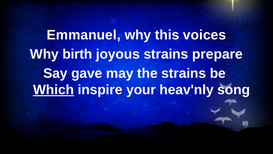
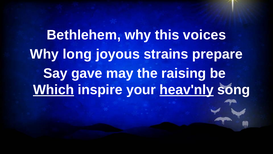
Emmanuel: Emmanuel -> Bethlehem (84, 35)
birth: birth -> long (77, 54)
the strains: strains -> raising (184, 73)
heav'nly underline: none -> present (187, 90)
